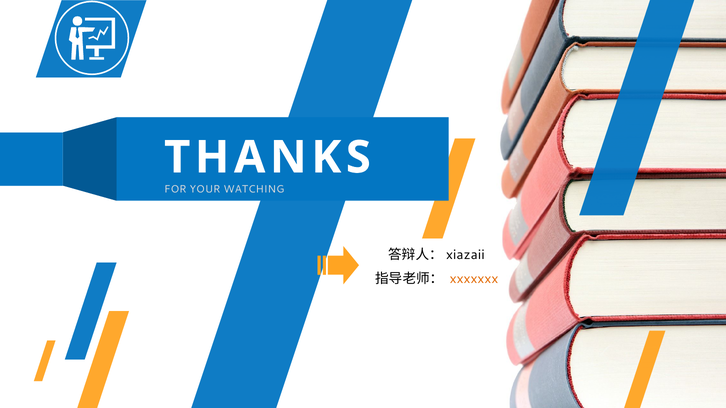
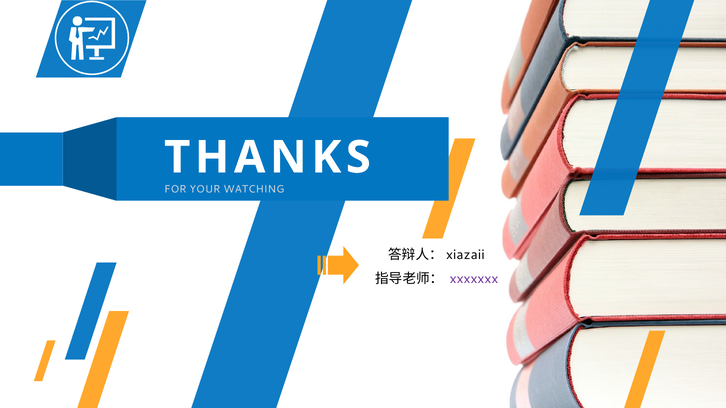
xxxxxxx colour: orange -> purple (474, 279)
